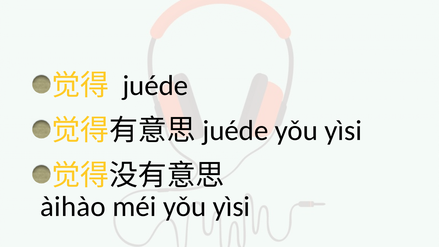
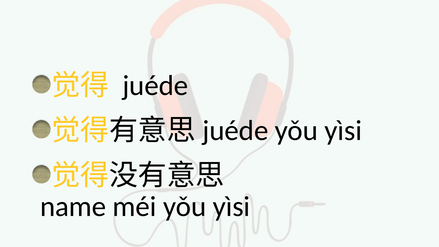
àihào: àihào -> name (73, 207)
